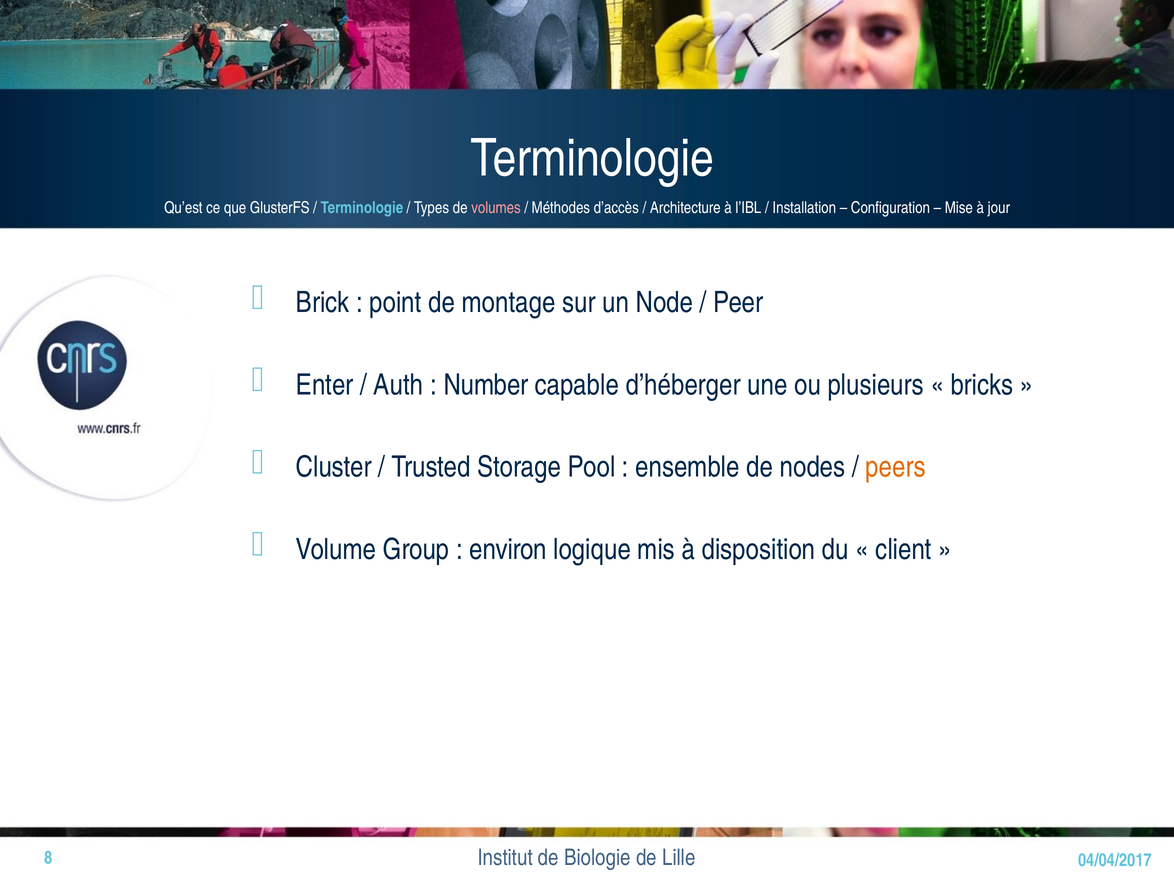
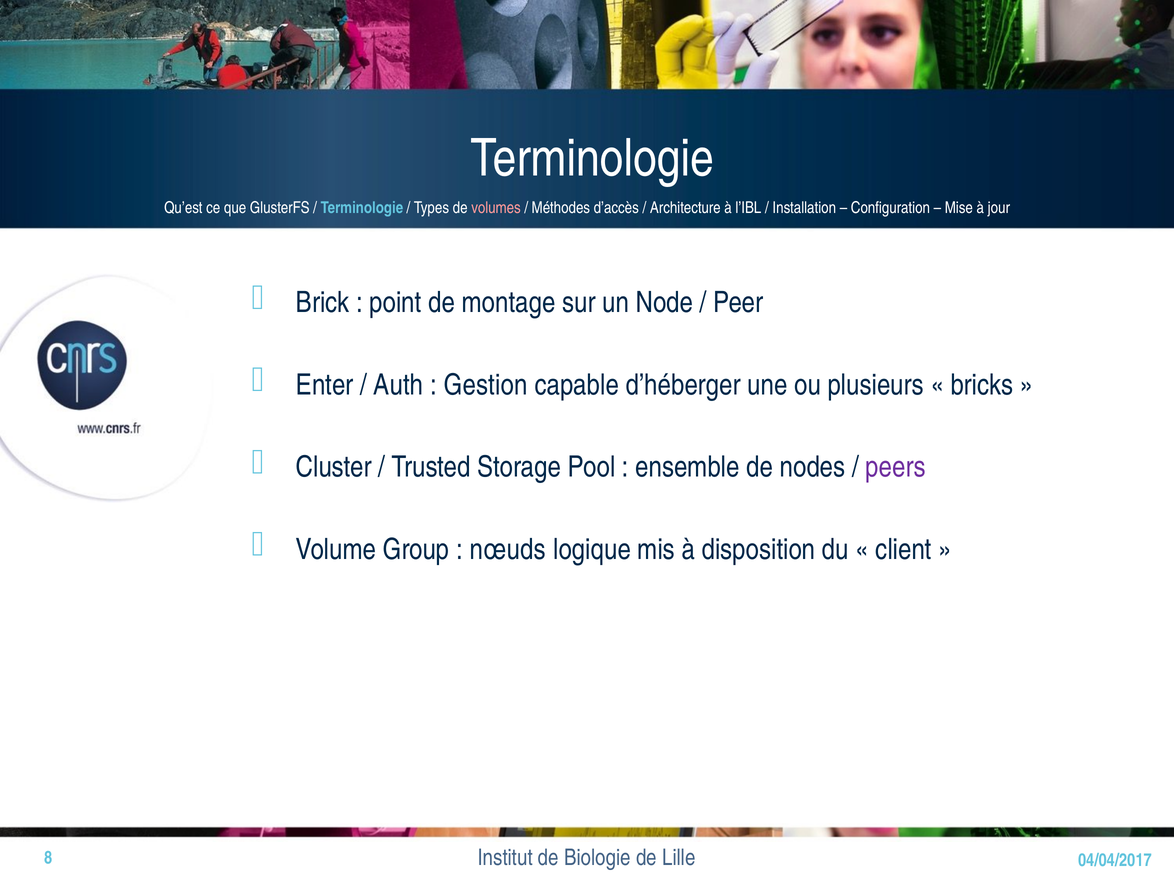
Number: Number -> Gestion (486, 385)
peers colour: orange -> purple (896, 467)
environ: environ -> nœuds (508, 549)
